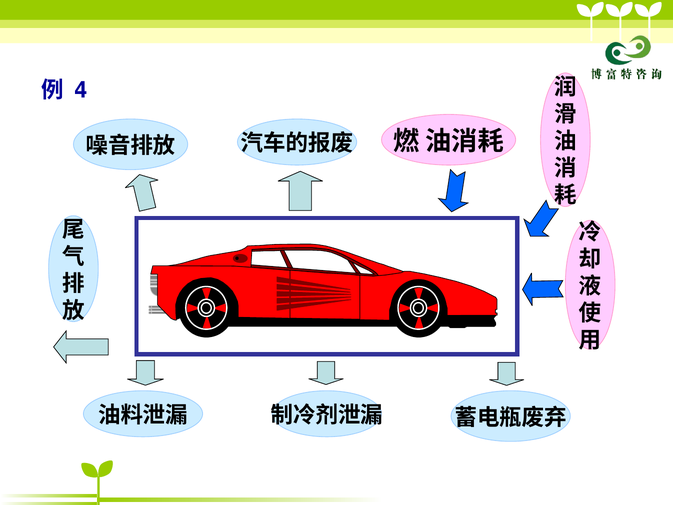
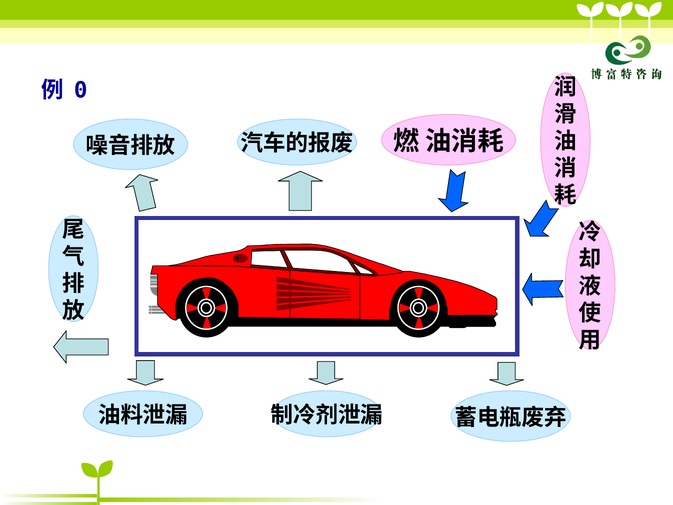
4: 4 -> 0 (81, 91)
